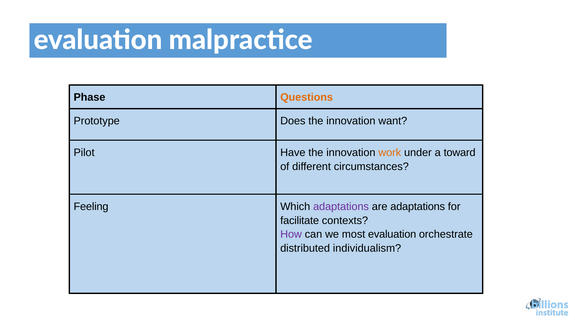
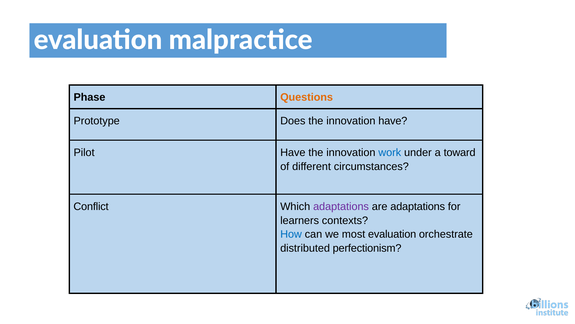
innovation want: want -> have (393, 121)
work colour: orange -> blue (390, 152)
Feeling: Feeling -> Conflict (91, 206)
facilitate: facilitate -> learners (300, 220)
How colour: purple -> blue (291, 234)
individualism: individualism -> perfectionism (367, 248)
